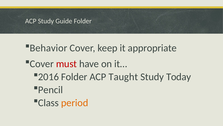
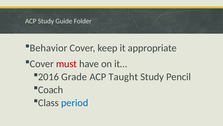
2016 Folder: Folder -> Grade (74, 77)
Today: Today -> Pencil (179, 77)
Pencil: Pencil -> Coach (51, 89)
period colour: orange -> blue (75, 102)
